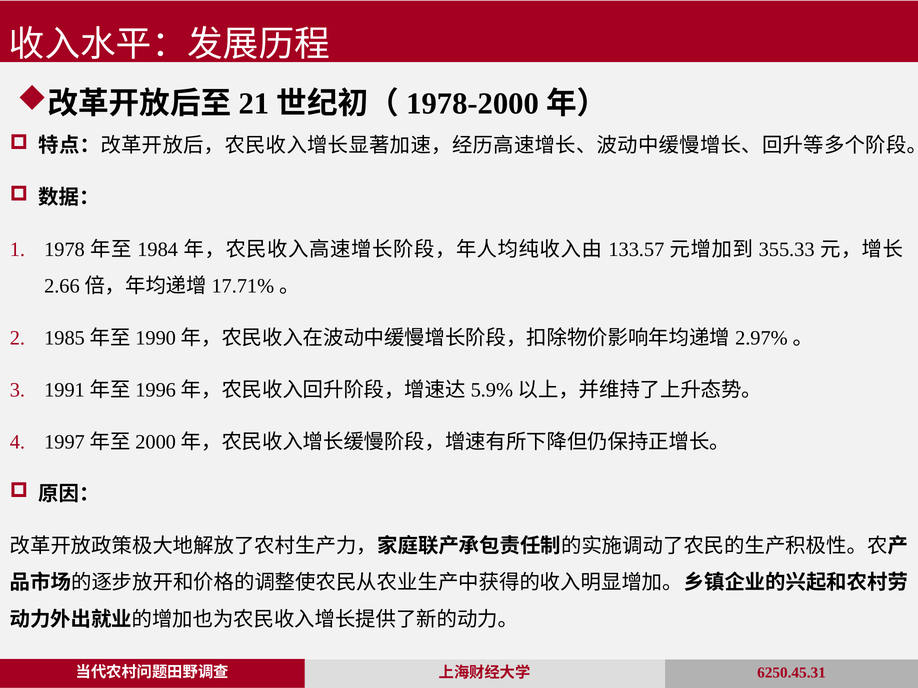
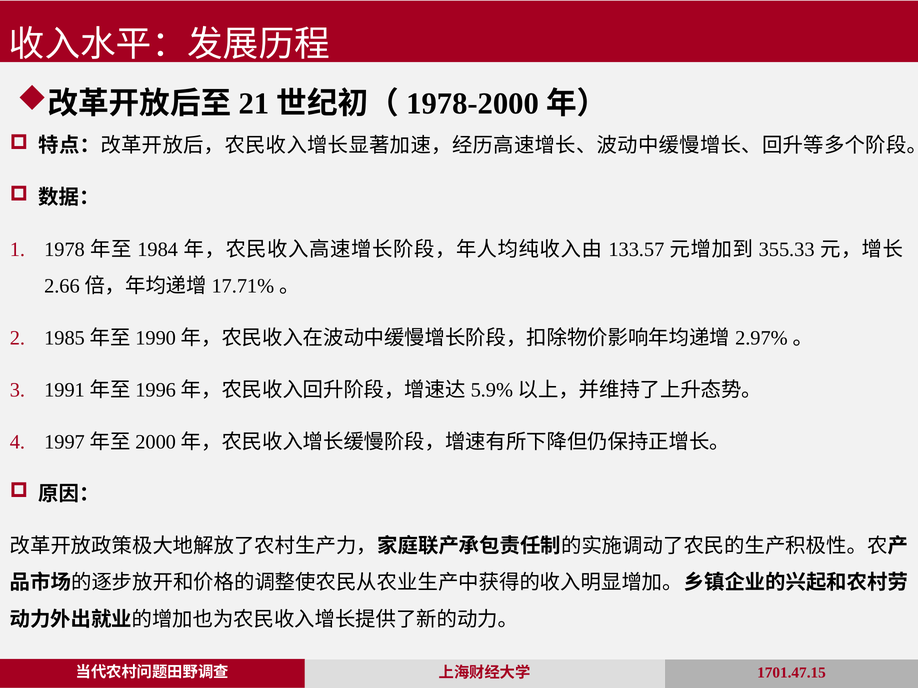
6250.45.31: 6250.45.31 -> 1701.47.15 (791, 673)
